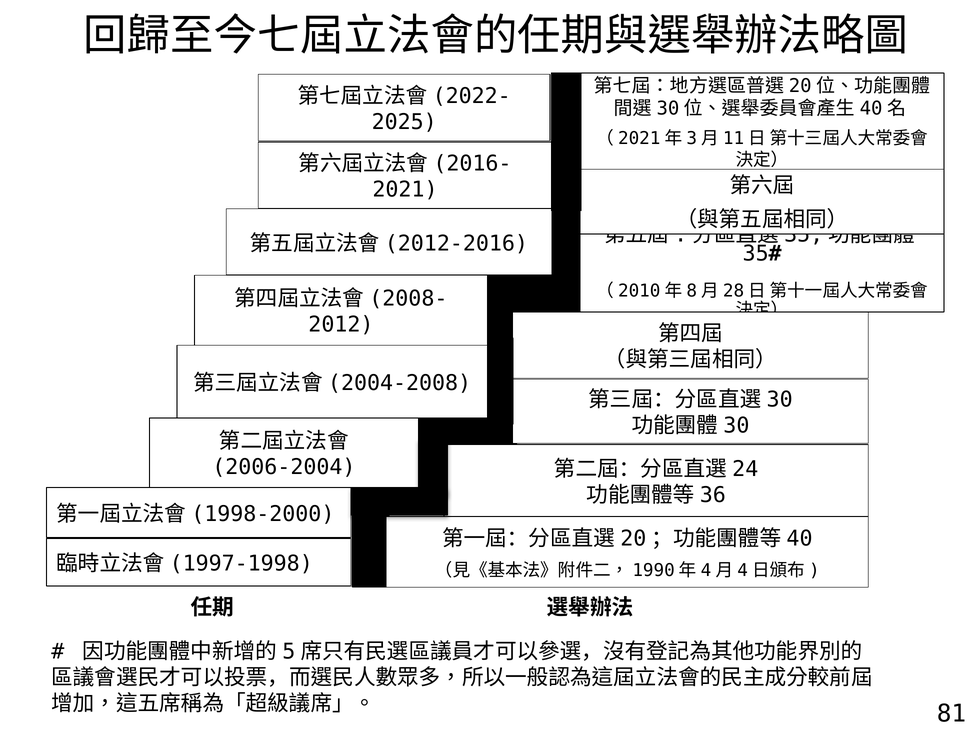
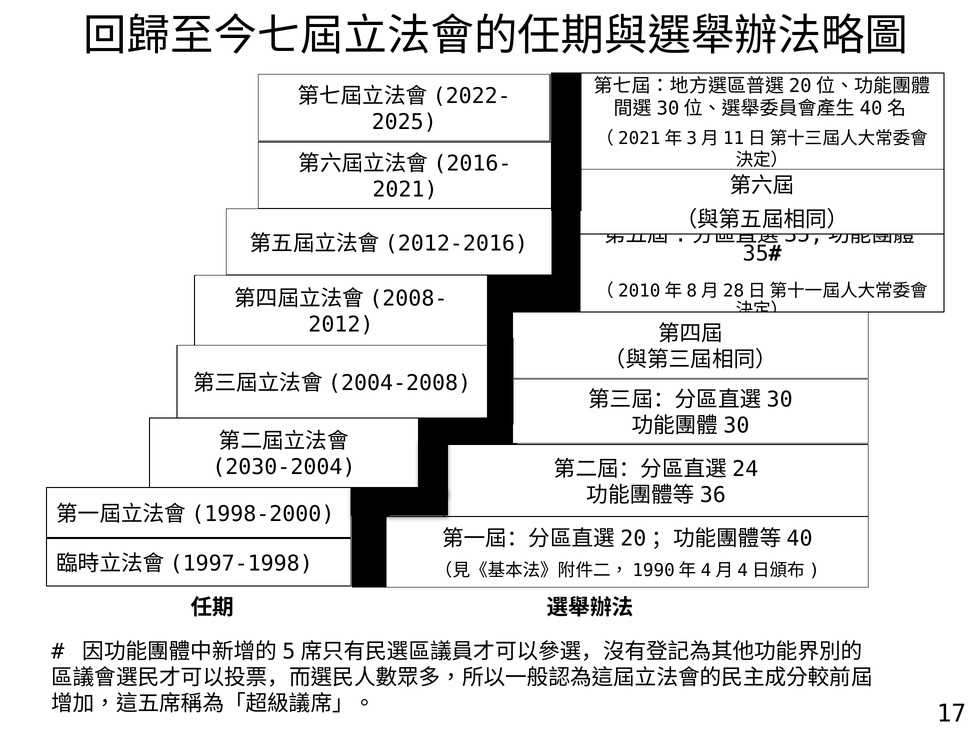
2006-2004: 2006-2004 -> 2030-2004 (284, 467)
81: 81 -> 17 (951, 714)
